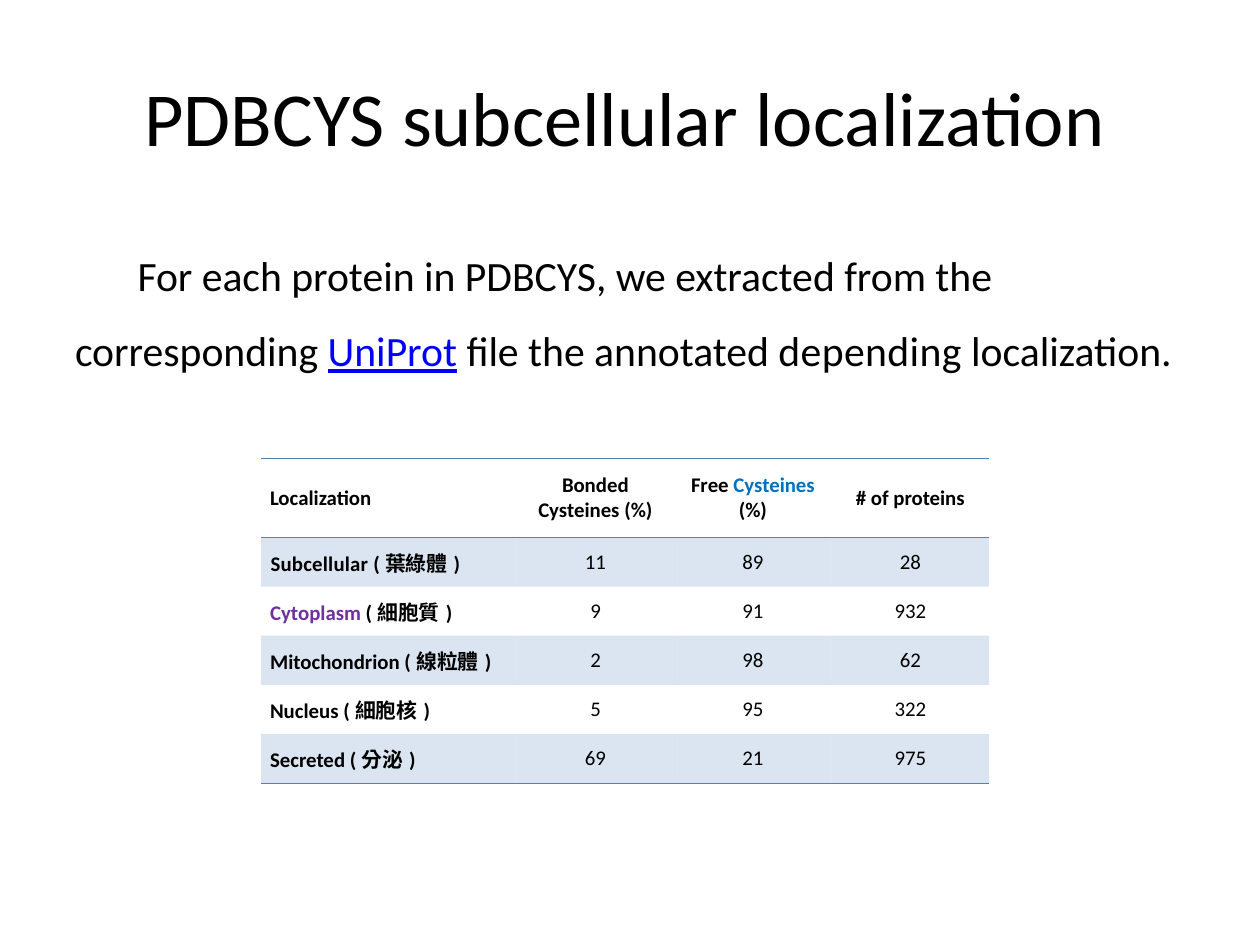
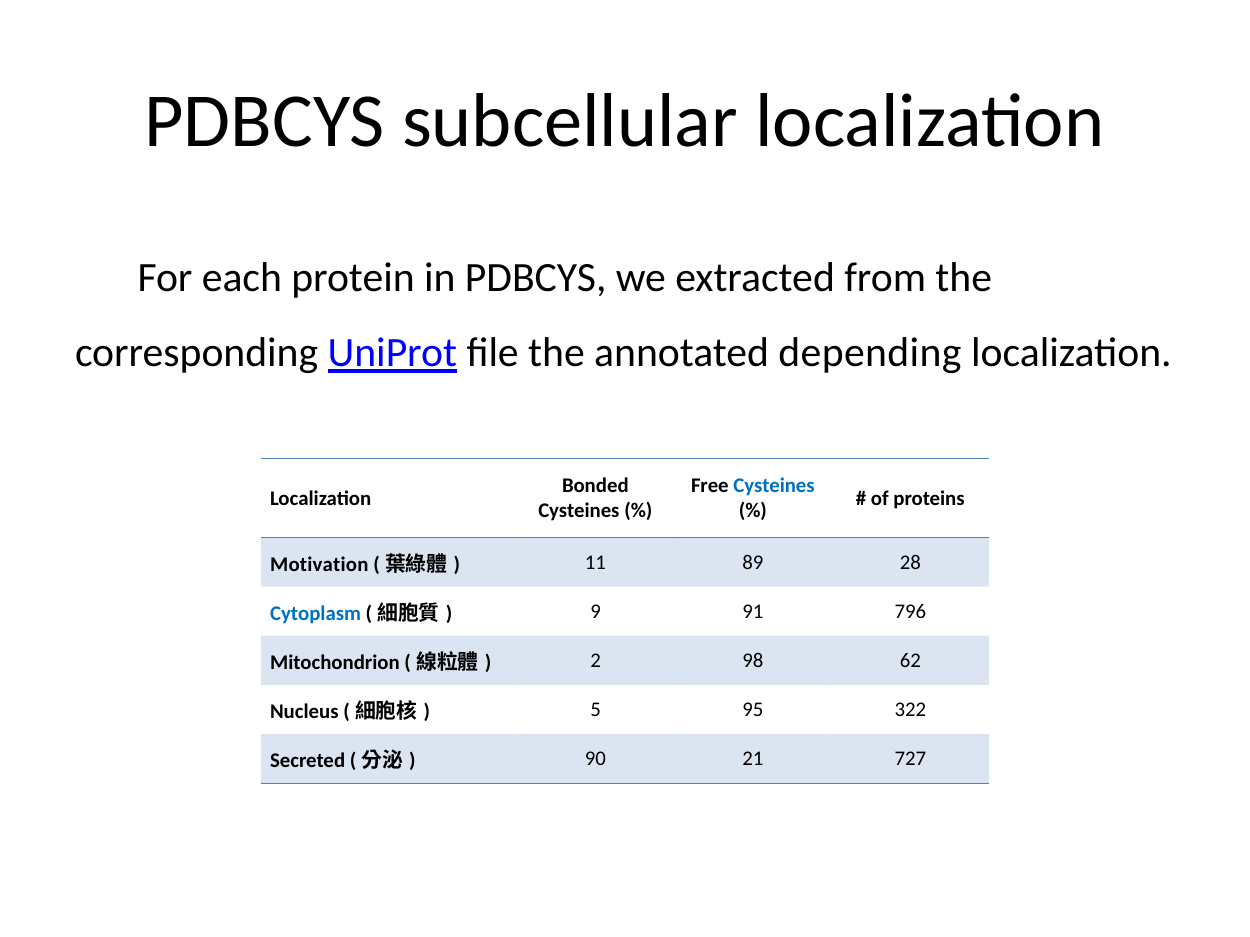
Subcellular: Subcellular -> Motivation (319, 564)
Cytoplasm colour: purple -> blue (316, 614)
932: 932 -> 796 (910, 612)
69: 69 -> 90 (595, 759)
975: 975 -> 727 (910, 759)
